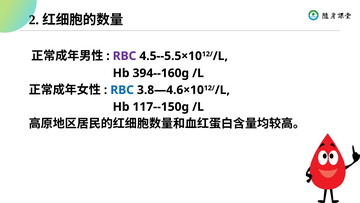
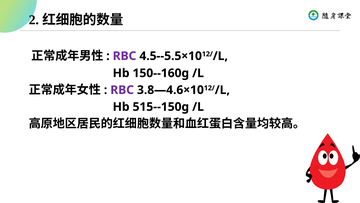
394--160g: 394--160g -> 150--160g (161, 73)
RBC colour: blue -> purple (122, 90)
117--150g: 117--150g -> 515--150g (161, 107)
